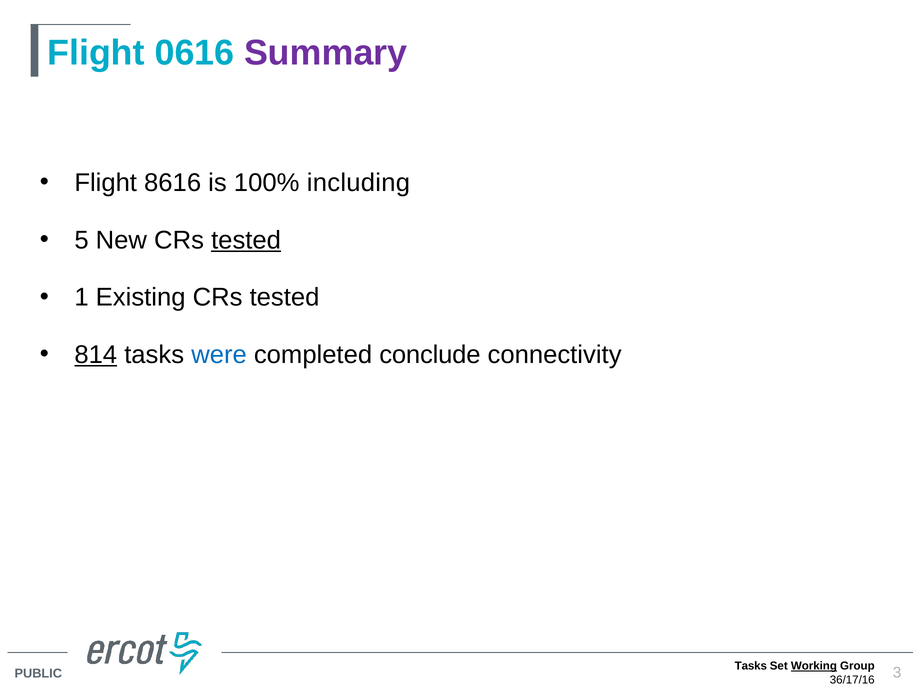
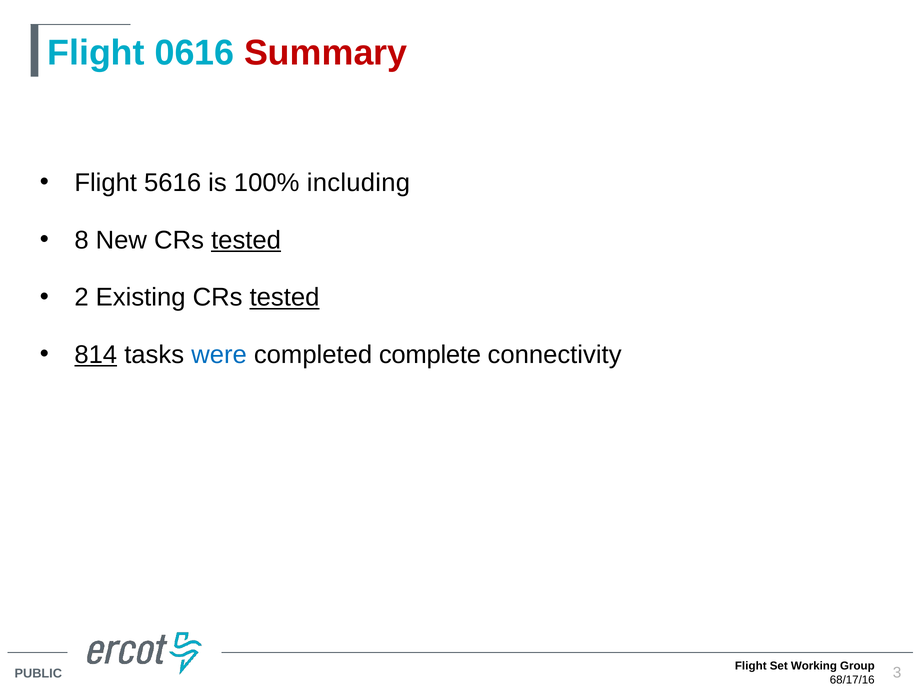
Summary colour: purple -> red (326, 53)
8616: 8616 -> 5616 (173, 183)
5: 5 -> 8 (82, 240)
1: 1 -> 2 (82, 298)
tested underline: none -> present (285, 298)
conclude: conclude -> complete (430, 355)
Tasks: Tasks -> Flight (751, 666)
Working underline: present -> none (814, 666)
36/17/16: 36/17/16 -> 68/17/16 (852, 680)
